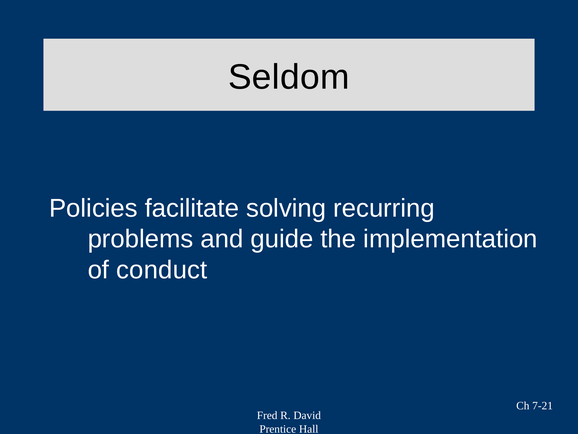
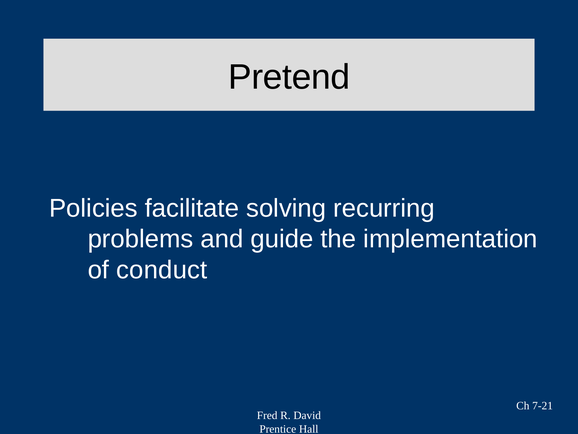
Seldom: Seldom -> Pretend (289, 77)
